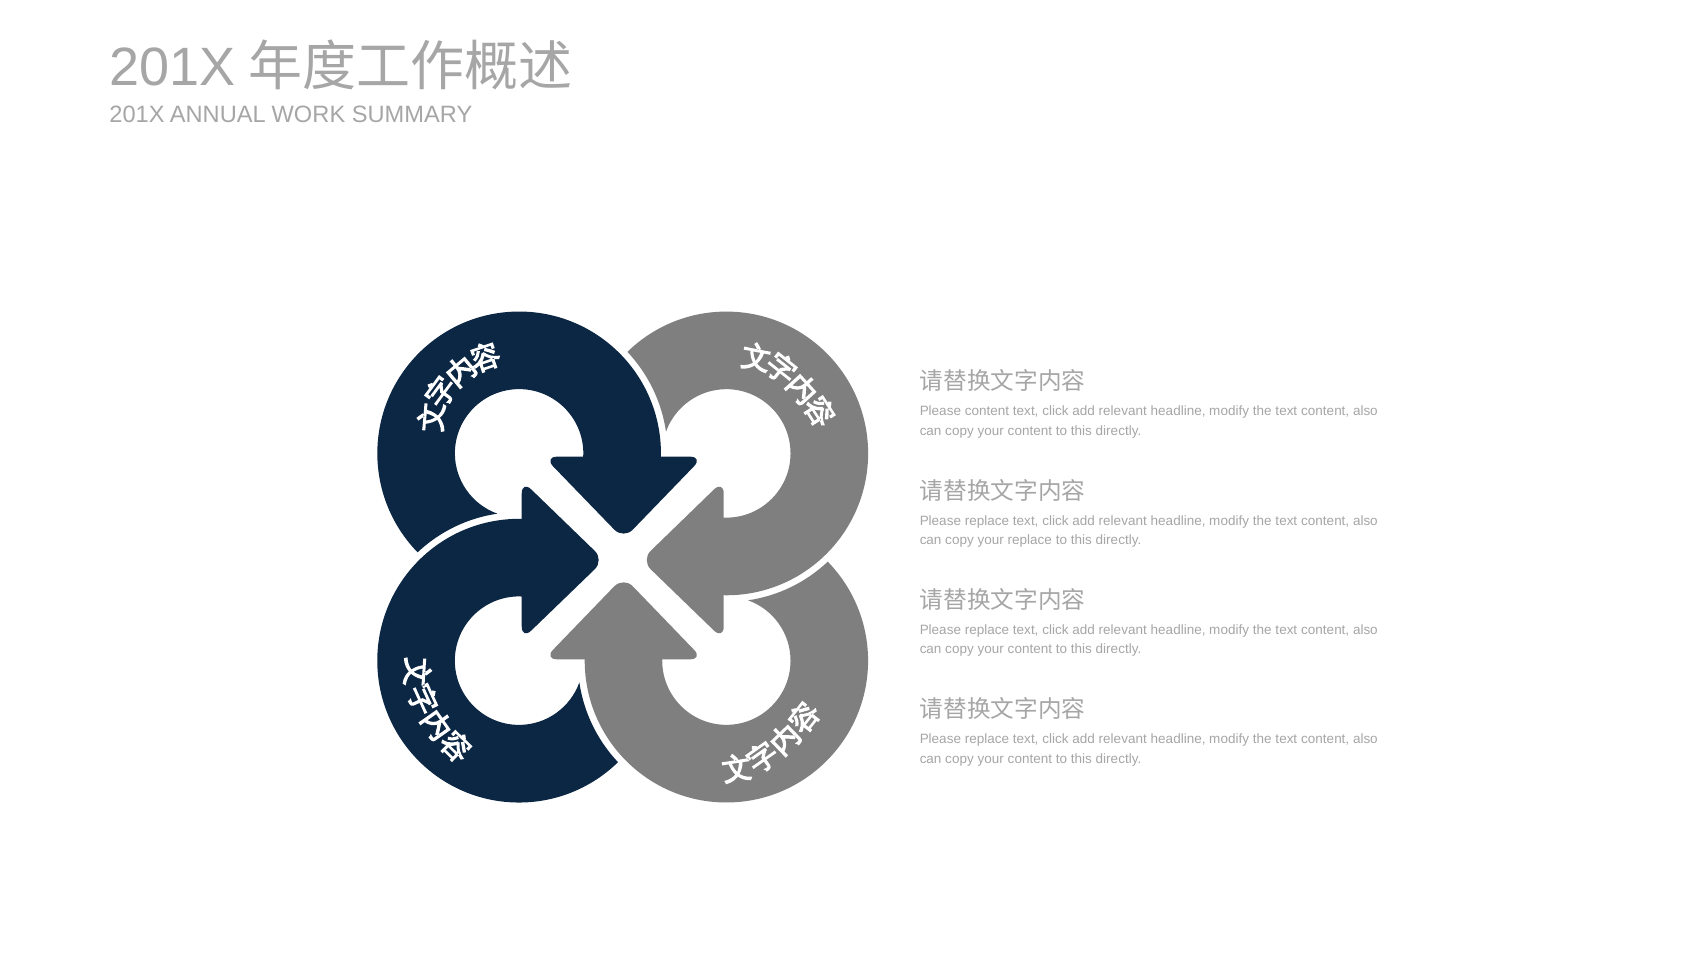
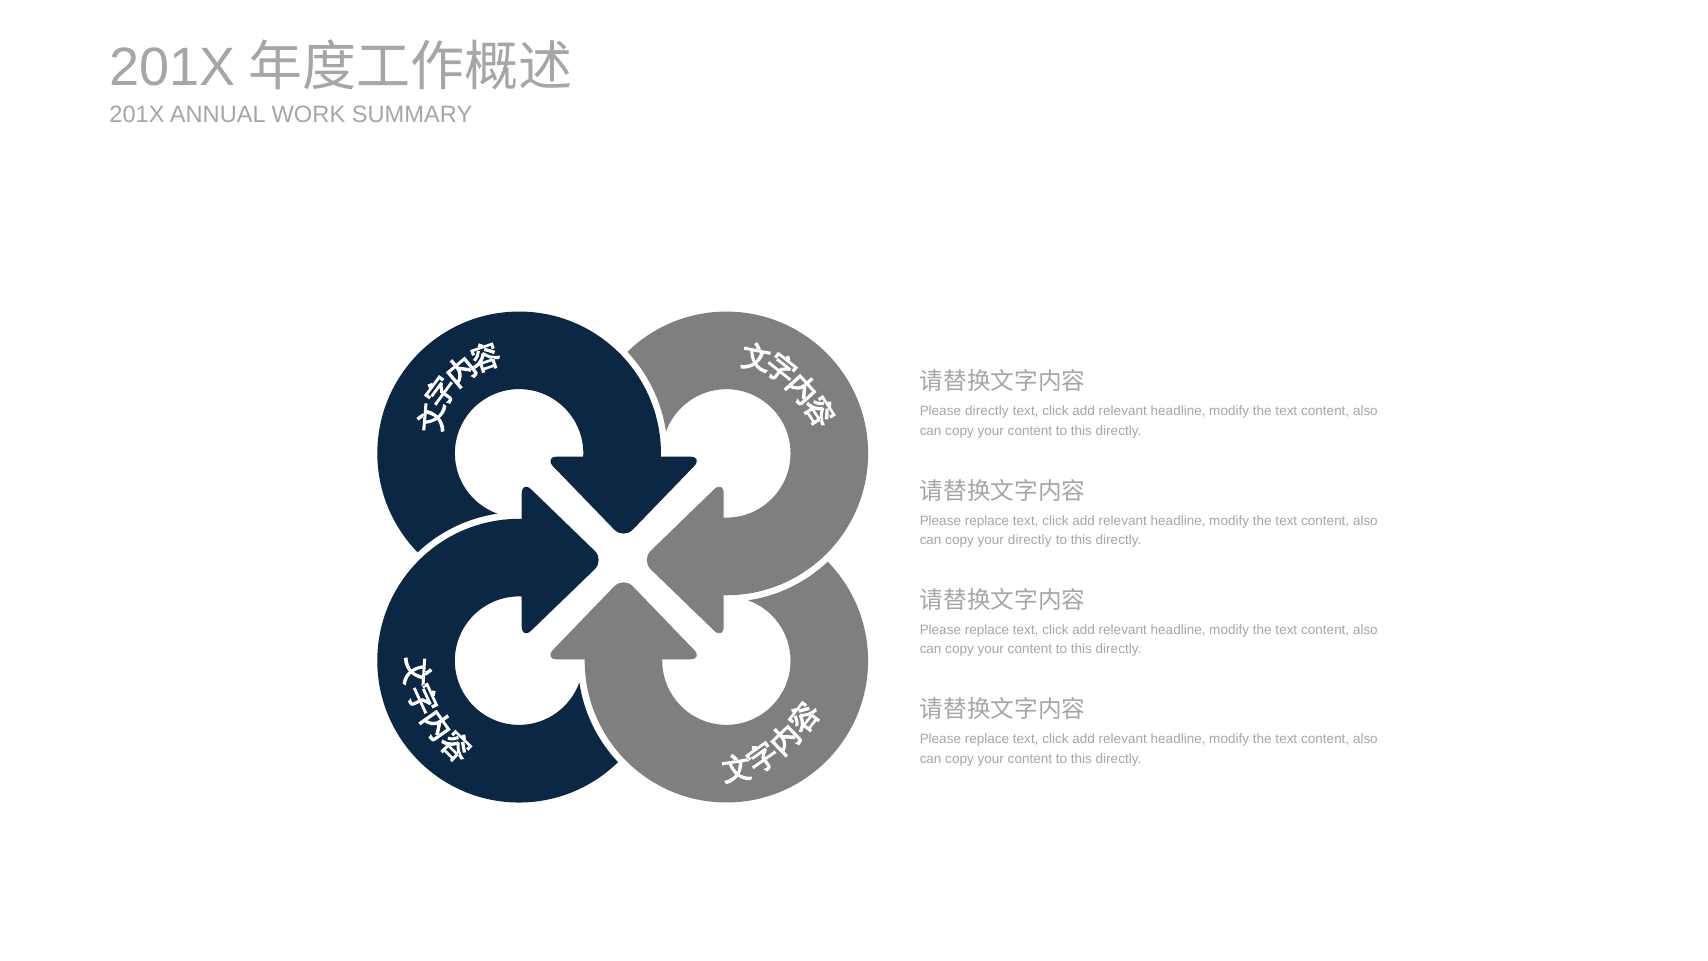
Please content: content -> directly (987, 411)
your replace: replace -> directly (1030, 540)
